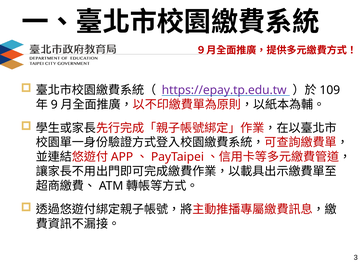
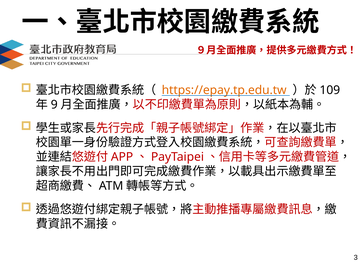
https://epay.tp.edu.tw colour: purple -> orange (224, 90)
